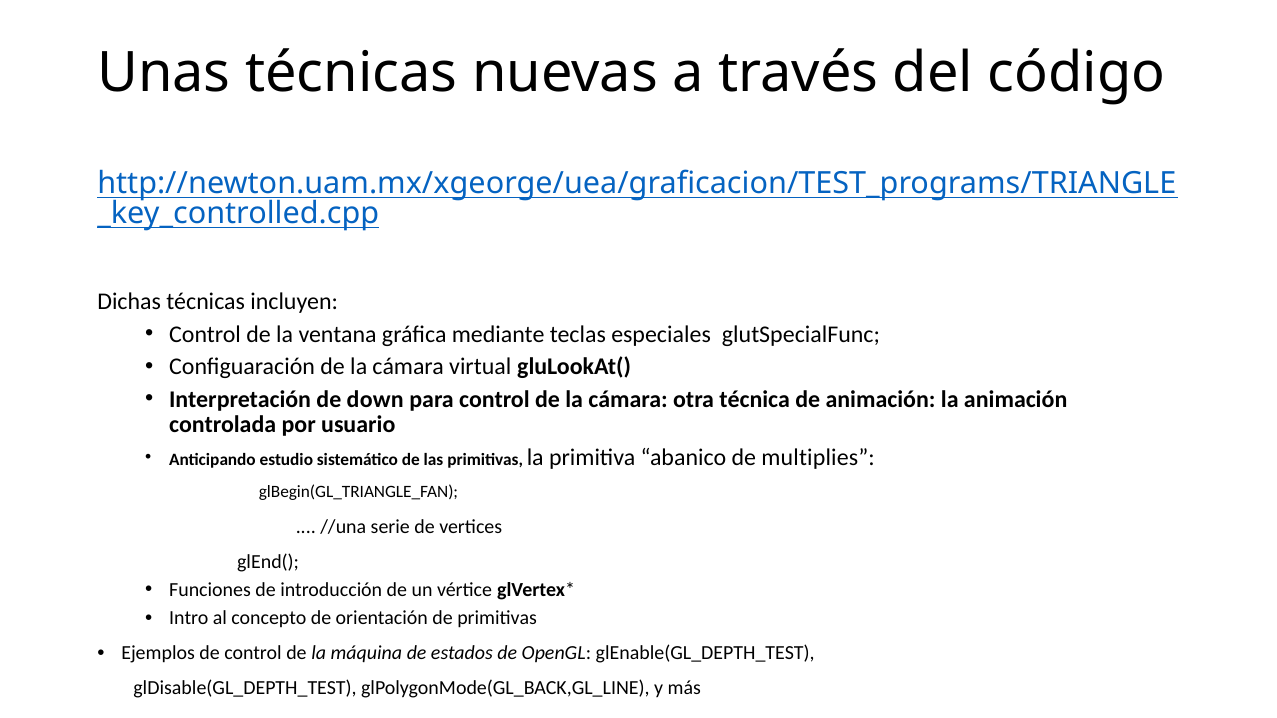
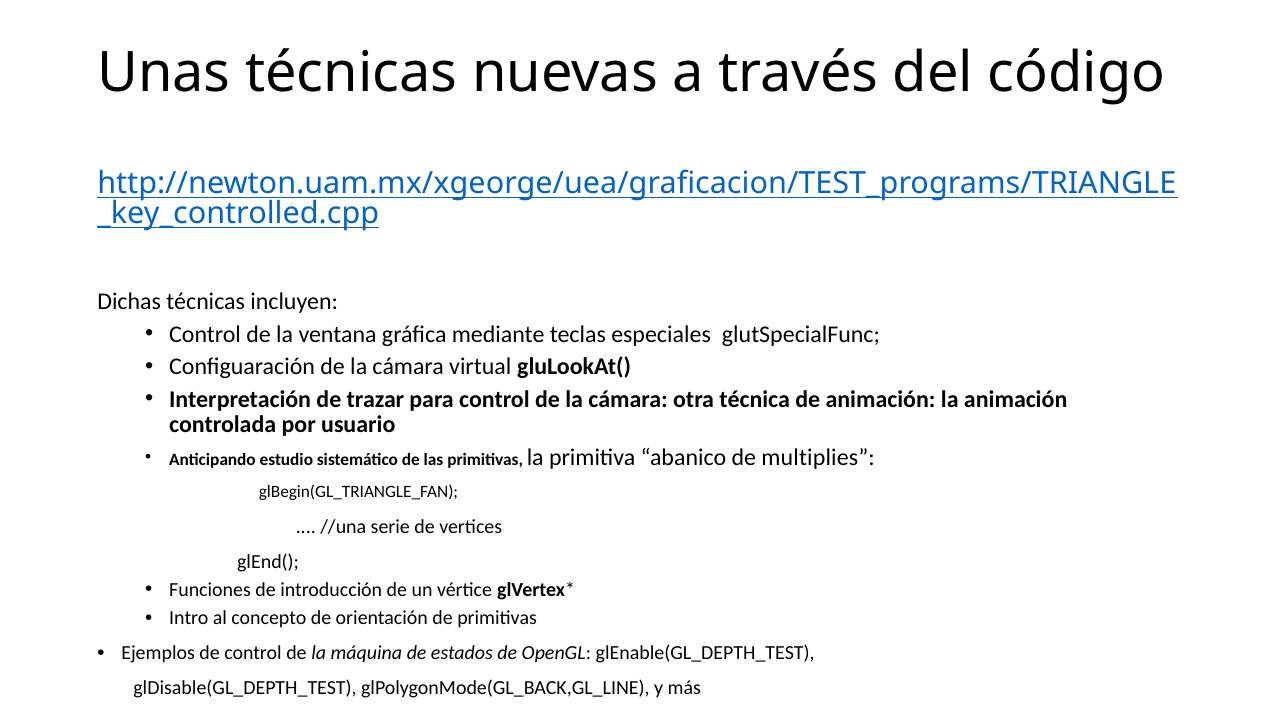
down: down -> trazar (375, 399)
